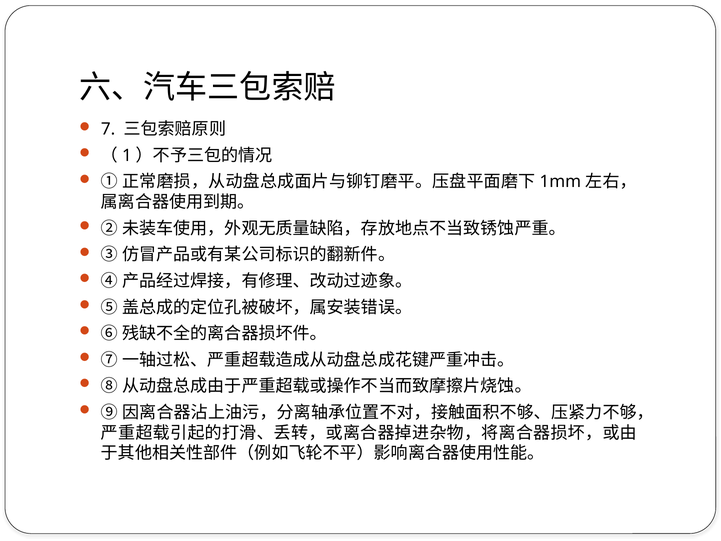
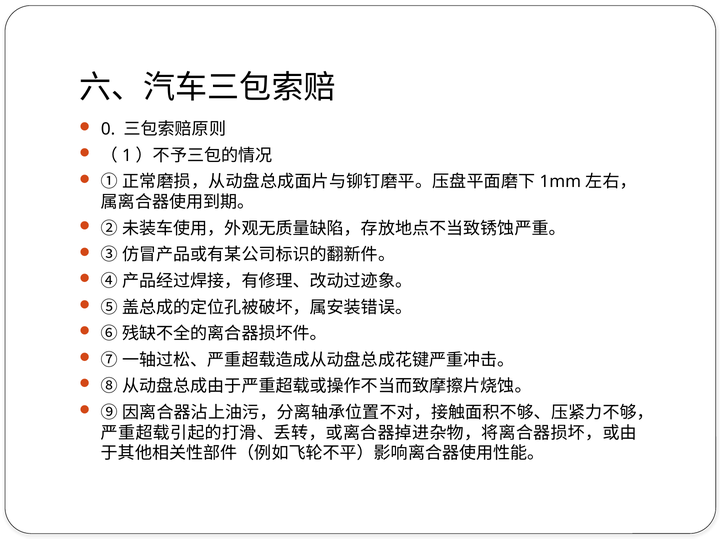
7: 7 -> 0 (108, 129)
